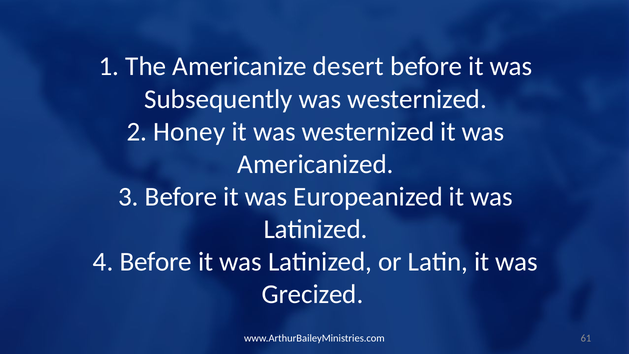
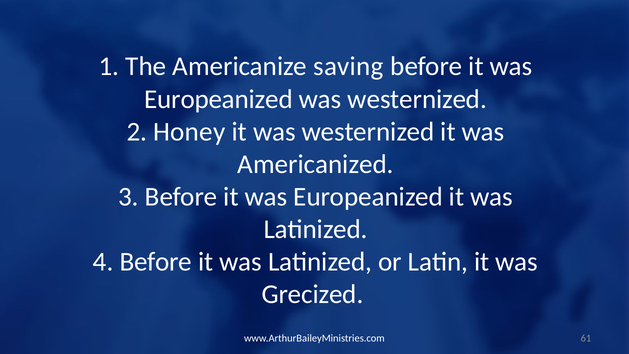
desert: desert -> saving (348, 67)
Subsequently: Subsequently -> Europeanized (219, 99)
